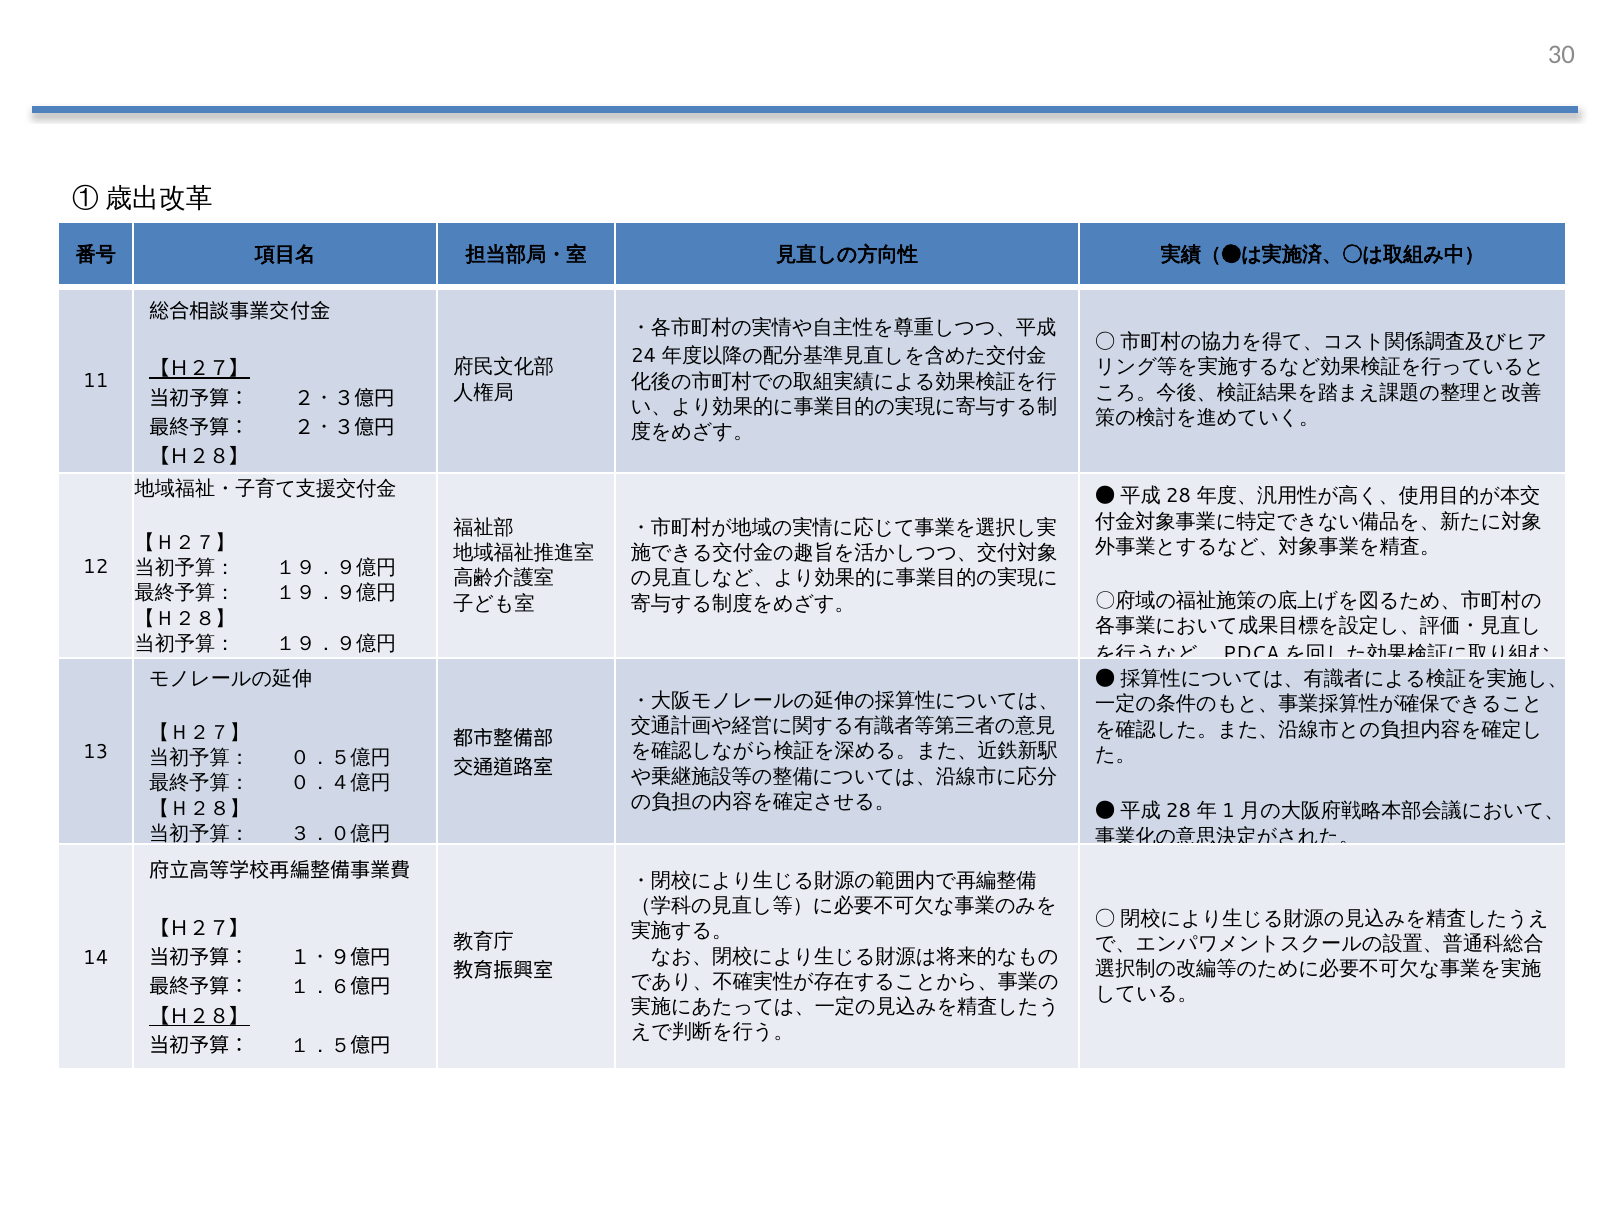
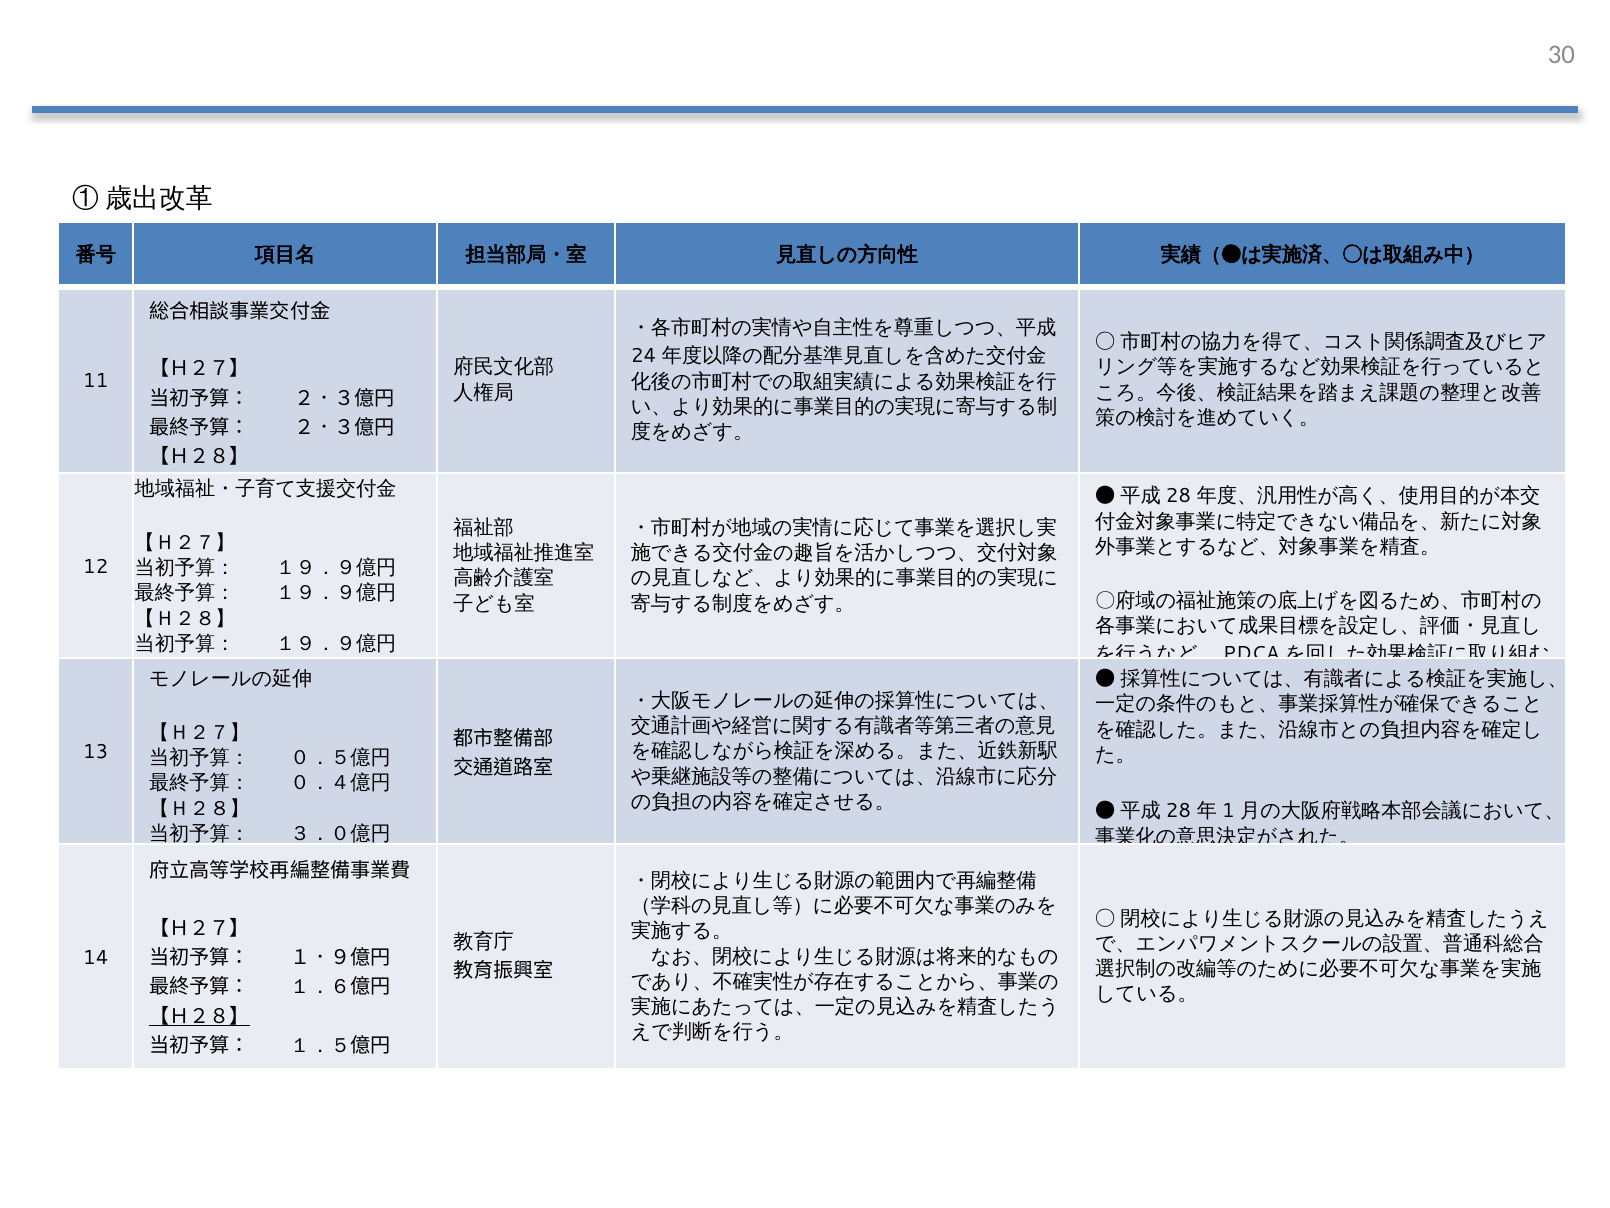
【Ｈ２７】 underline: present -> none (199, 369)
